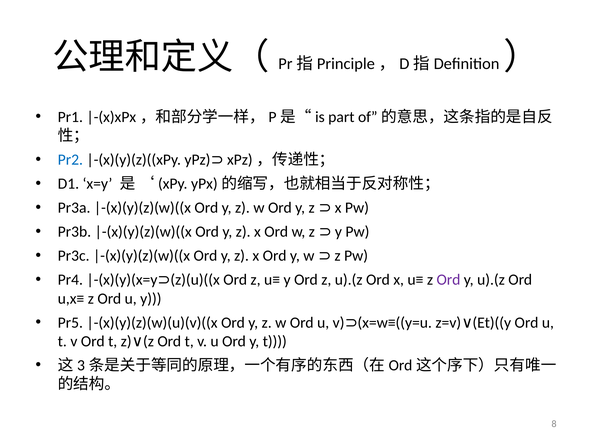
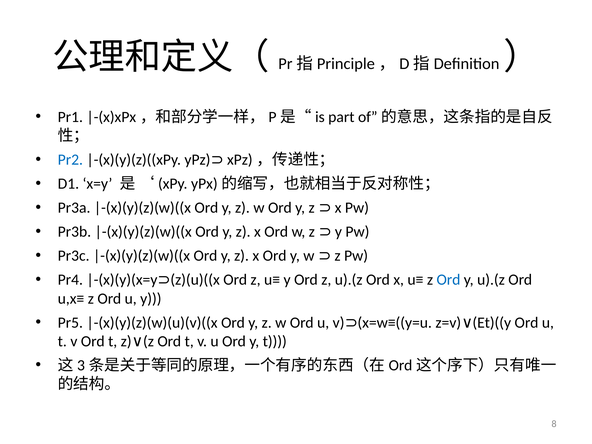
Ord colour: purple -> blue (448, 280)
